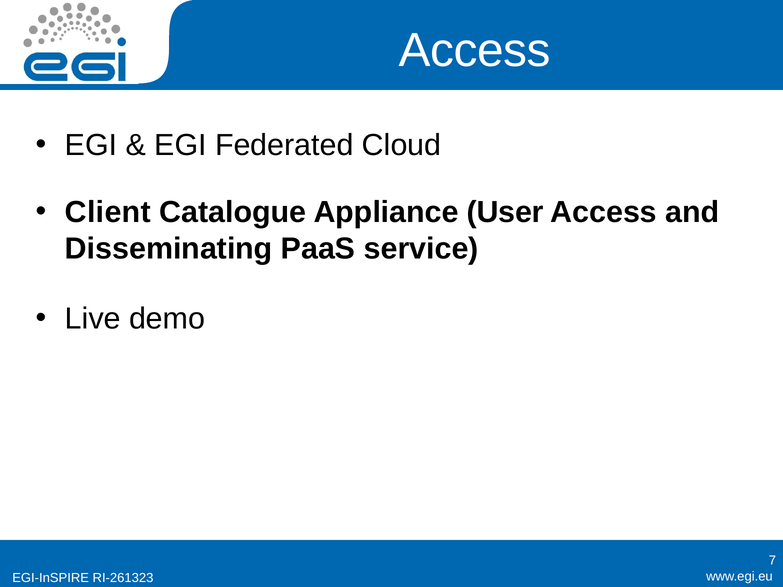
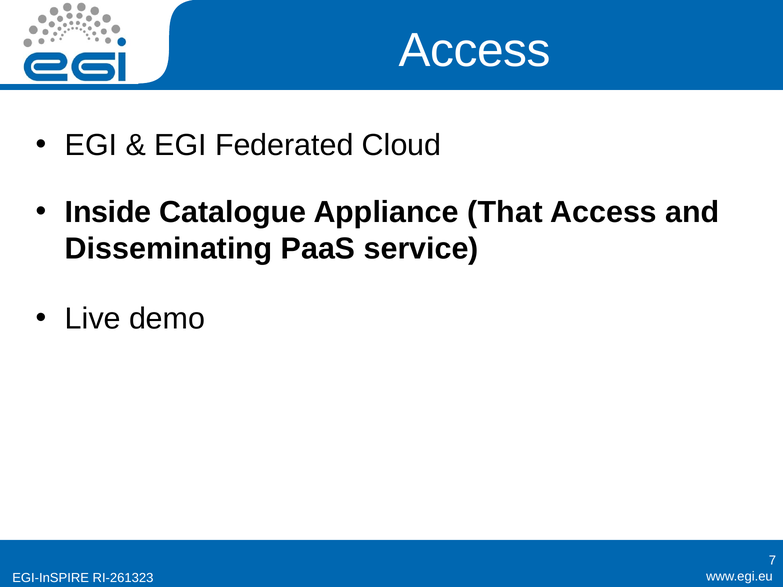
Client: Client -> Inside (108, 212)
User: User -> That (505, 212)
